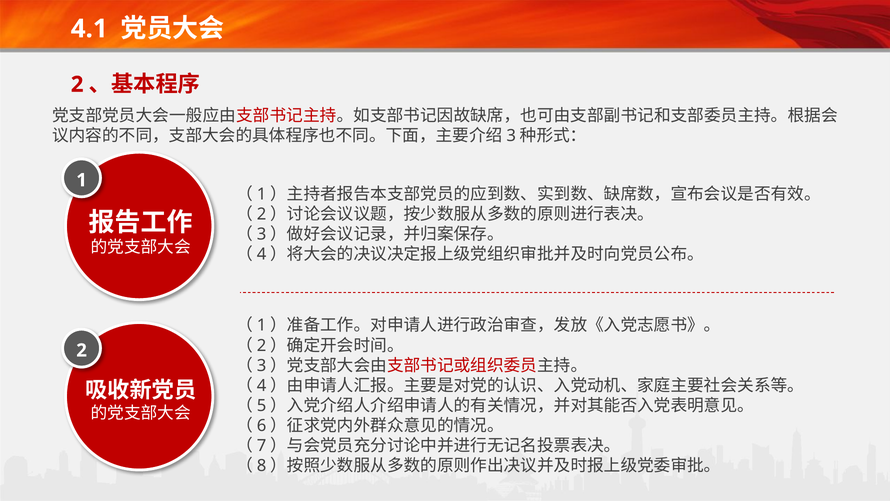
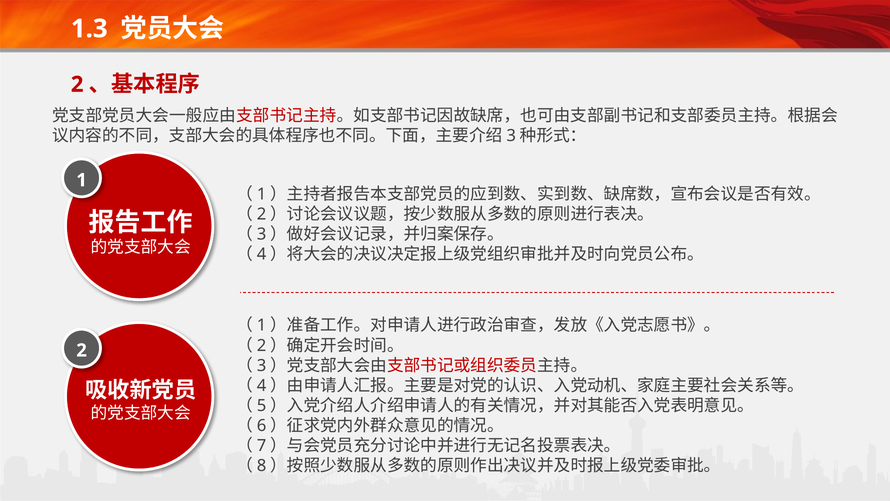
4.1: 4.1 -> 1.3 (89, 29)
